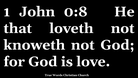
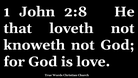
0:8: 0:8 -> 2:8 (76, 12)
